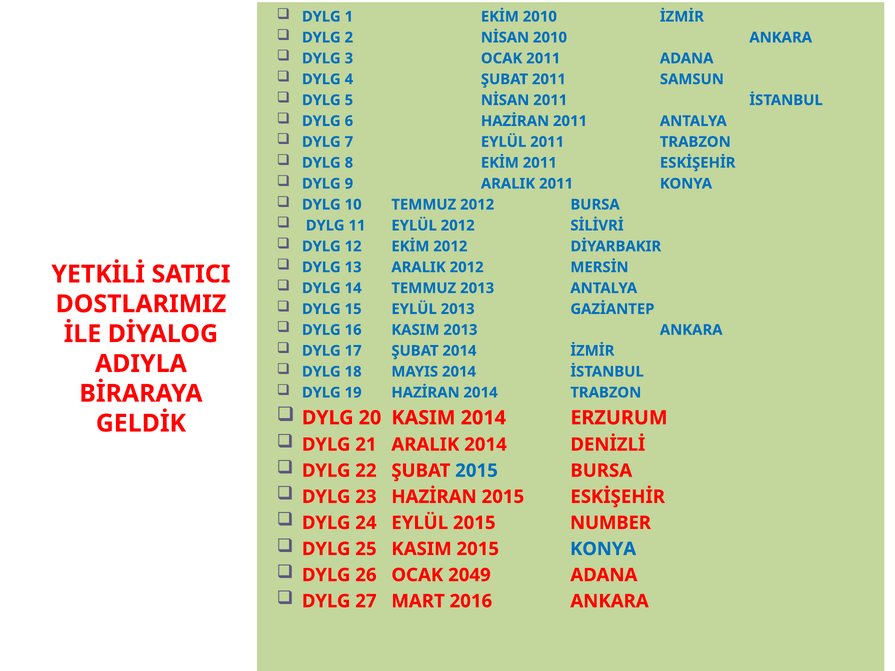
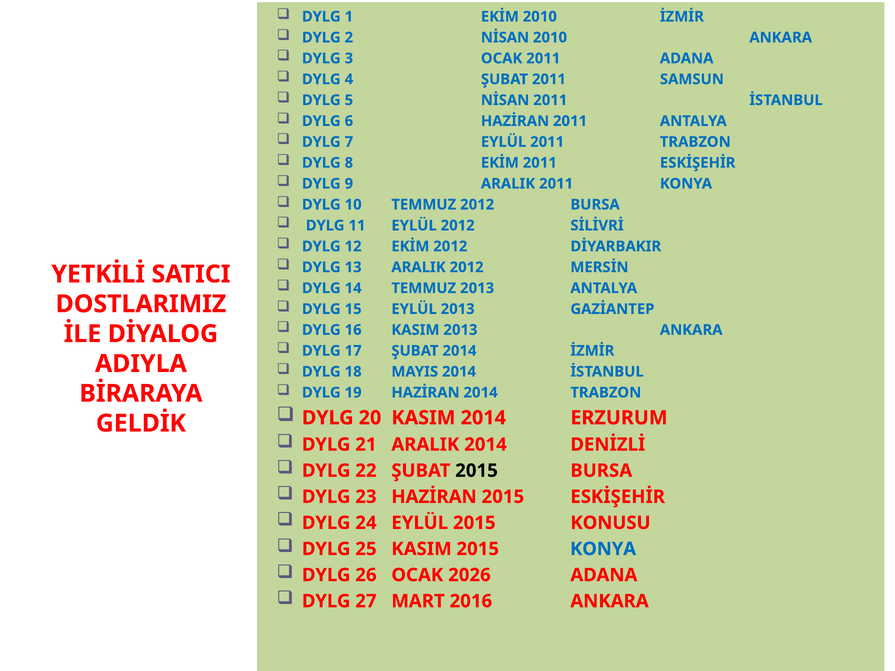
2015 colour: blue -> black (477, 471)
NUMBER: NUMBER -> KONUSU (610, 523)
2049: 2049 -> 2026 (469, 575)
